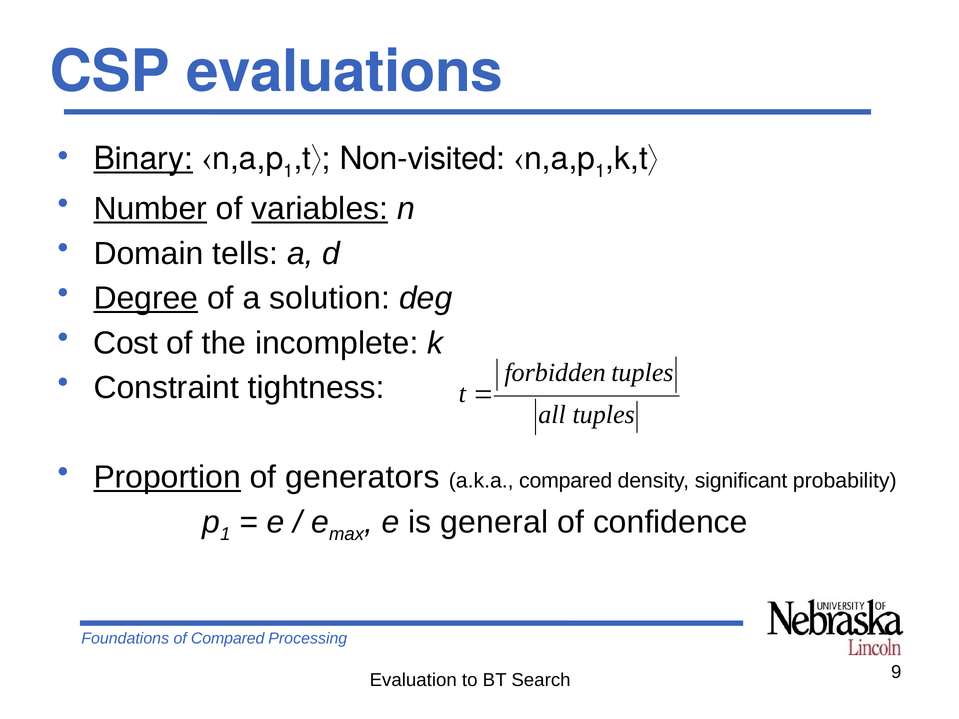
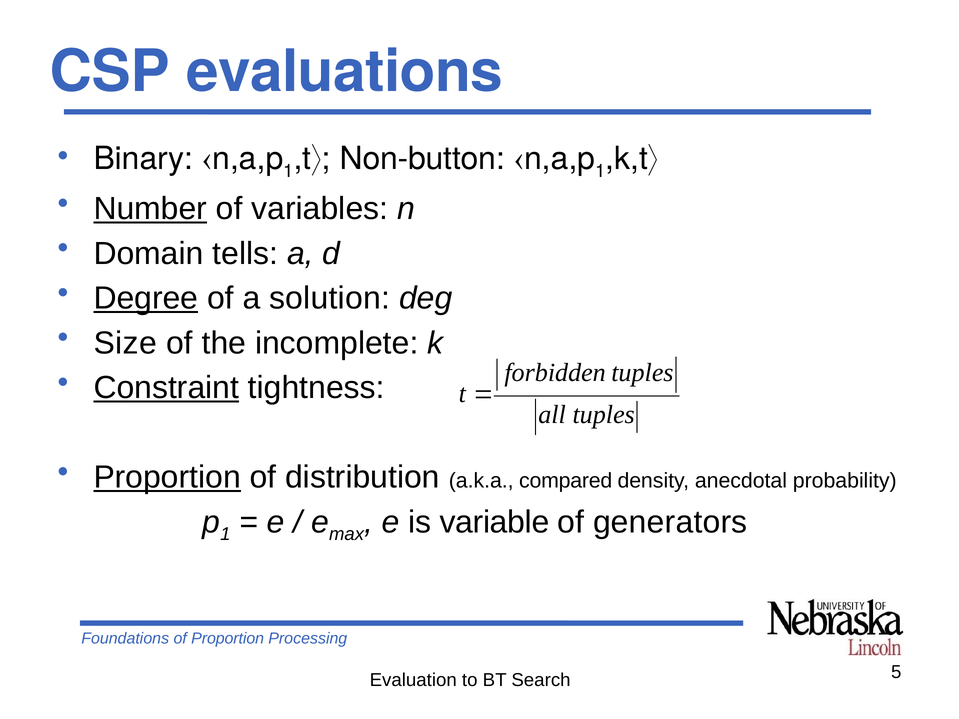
Binary underline: present -> none (143, 159)
Non-visited: Non-visited -> Non-button (422, 159)
variables underline: present -> none (320, 209)
Cost: Cost -> Size (125, 343)
Constraint underline: none -> present (166, 388)
generators: generators -> distribution (362, 477)
significant: significant -> anecdotal (741, 481)
general: general -> variable (495, 522)
confidence: confidence -> generators (670, 522)
of Compared: Compared -> Proportion (228, 639)
9: 9 -> 5 (896, 672)
